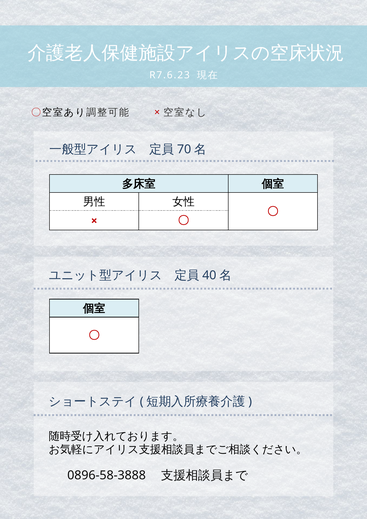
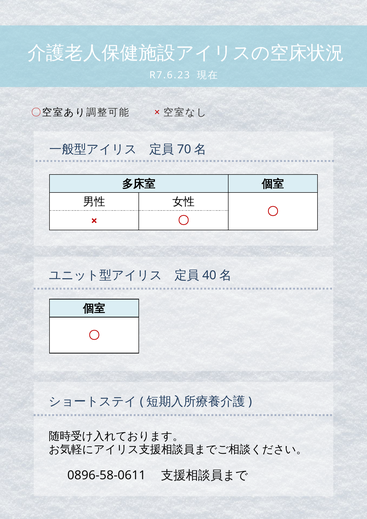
0896-58-3888: 0896-58-3888 -> 0896-58-0611 (107, 475)
